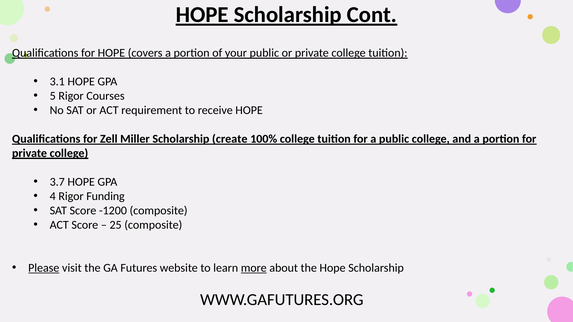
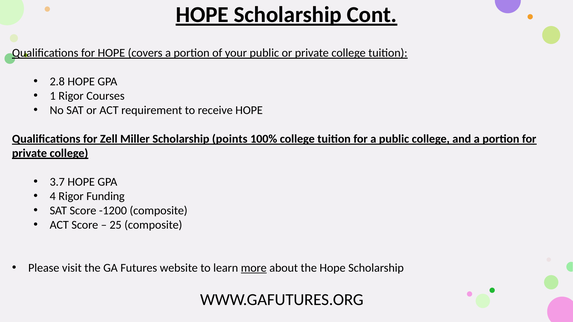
3.1: 3.1 -> 2.8 (57, 82)
5: 5 -> 1 (53, 96)
create: create -> points (230, 139)
Please underline: present -> none (44, 268)
